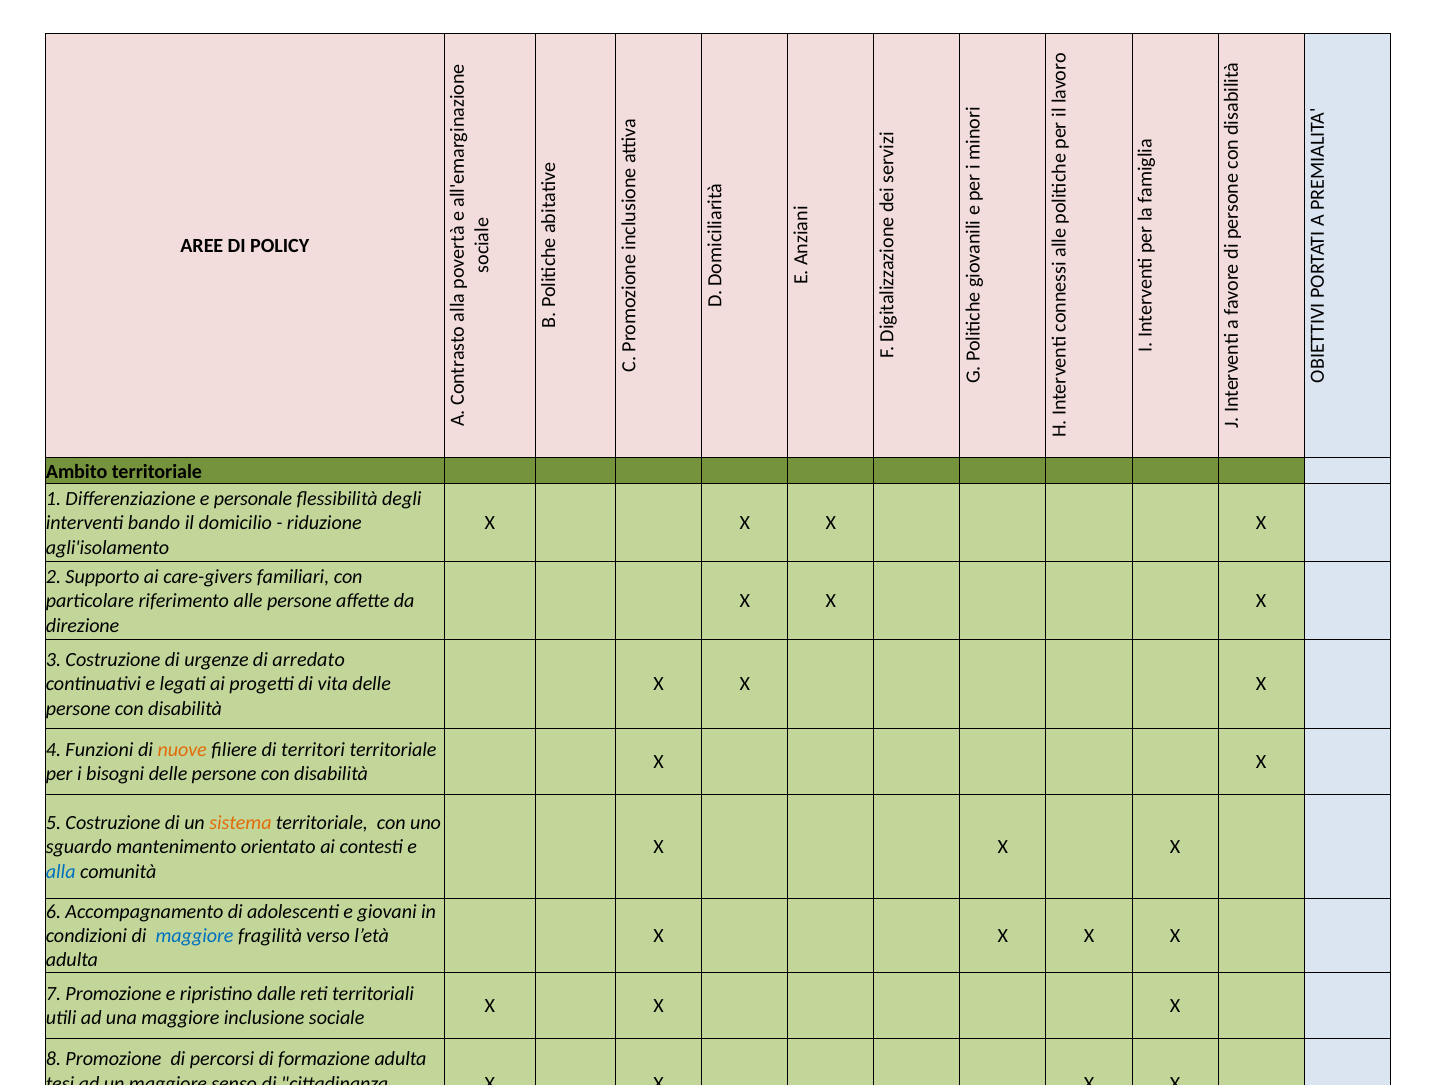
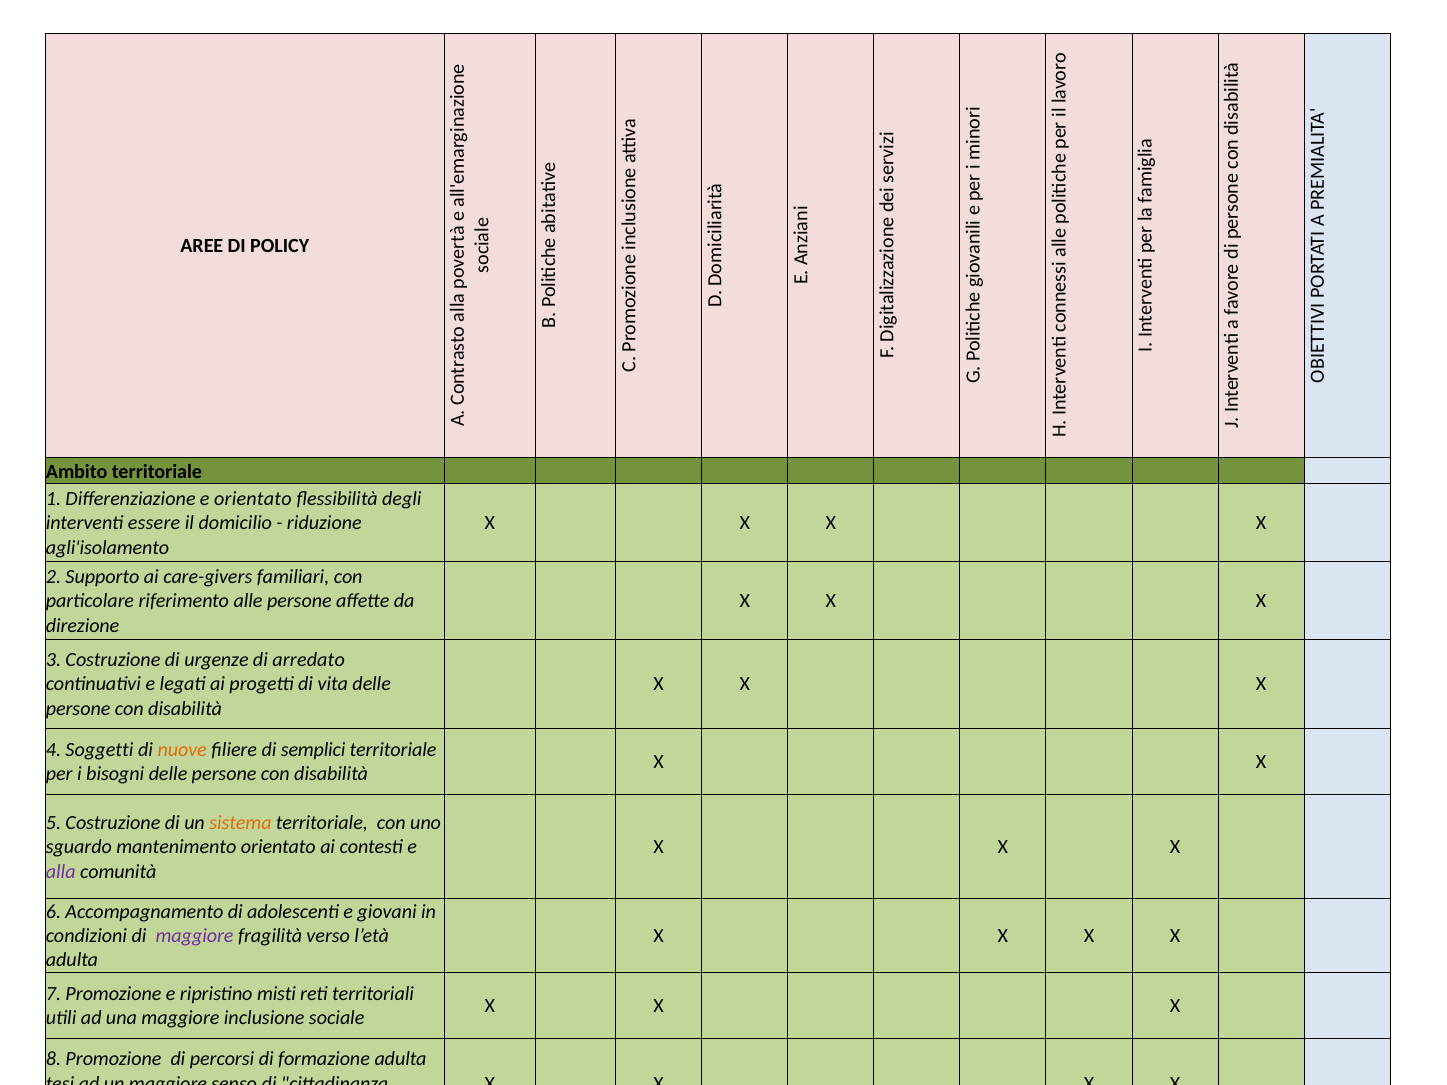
e personale: personale -> orientato (253, 499)
bando: bando -> essere (154, 523)
Funzioni: Funzioni -> Soggetti (100, 750)
territori: territori -> semplici (313, 750)
alla colour: blue -> purple (61, 872)
maggiore colour: blue -> purple (195, 936)
dalle: dalle -> misti (276, 994)
